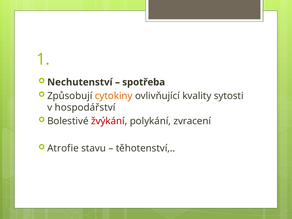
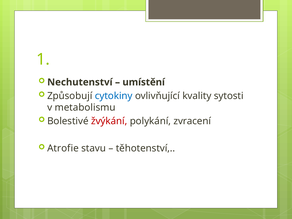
spotřeba: spotřeba -> umístění (144, 82)
cytokiny colour: orange -> blue (114, 96)
hospodářství: hospodářství -> metabolismu (85, 107)
